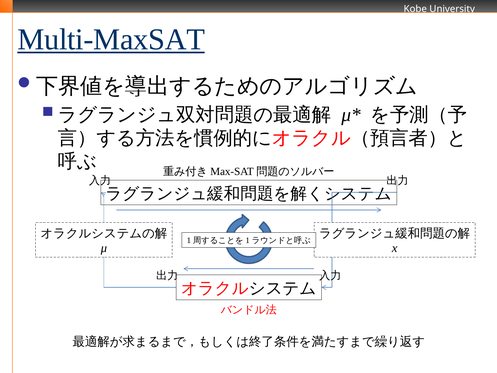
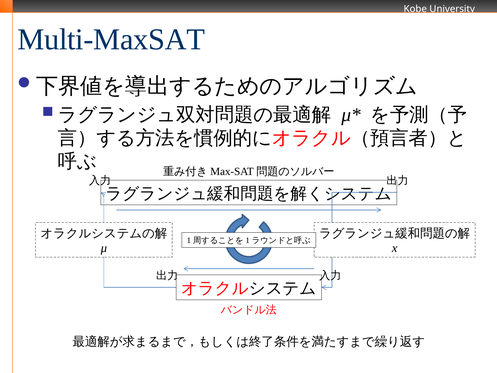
Multi-MaxSAT underline: present -> none (111, 39)
